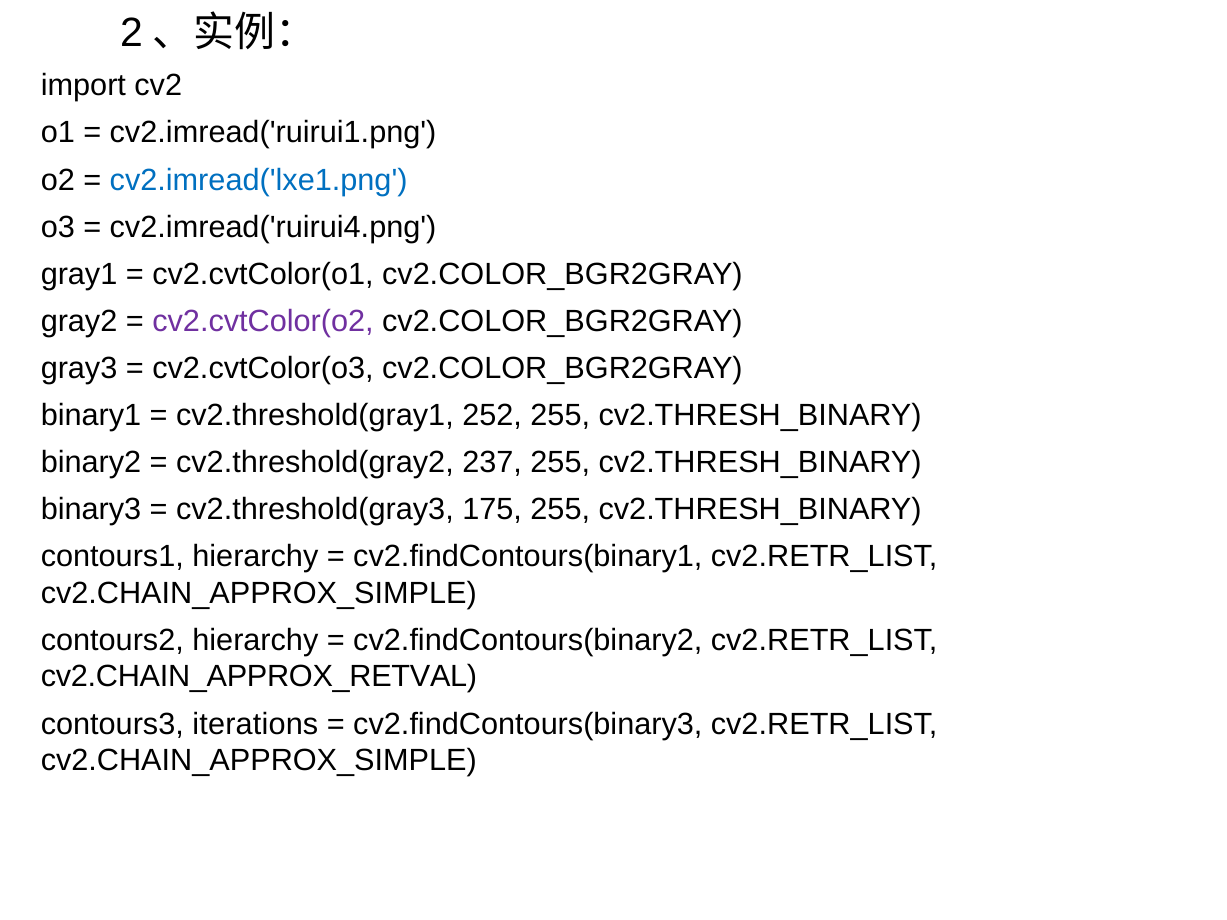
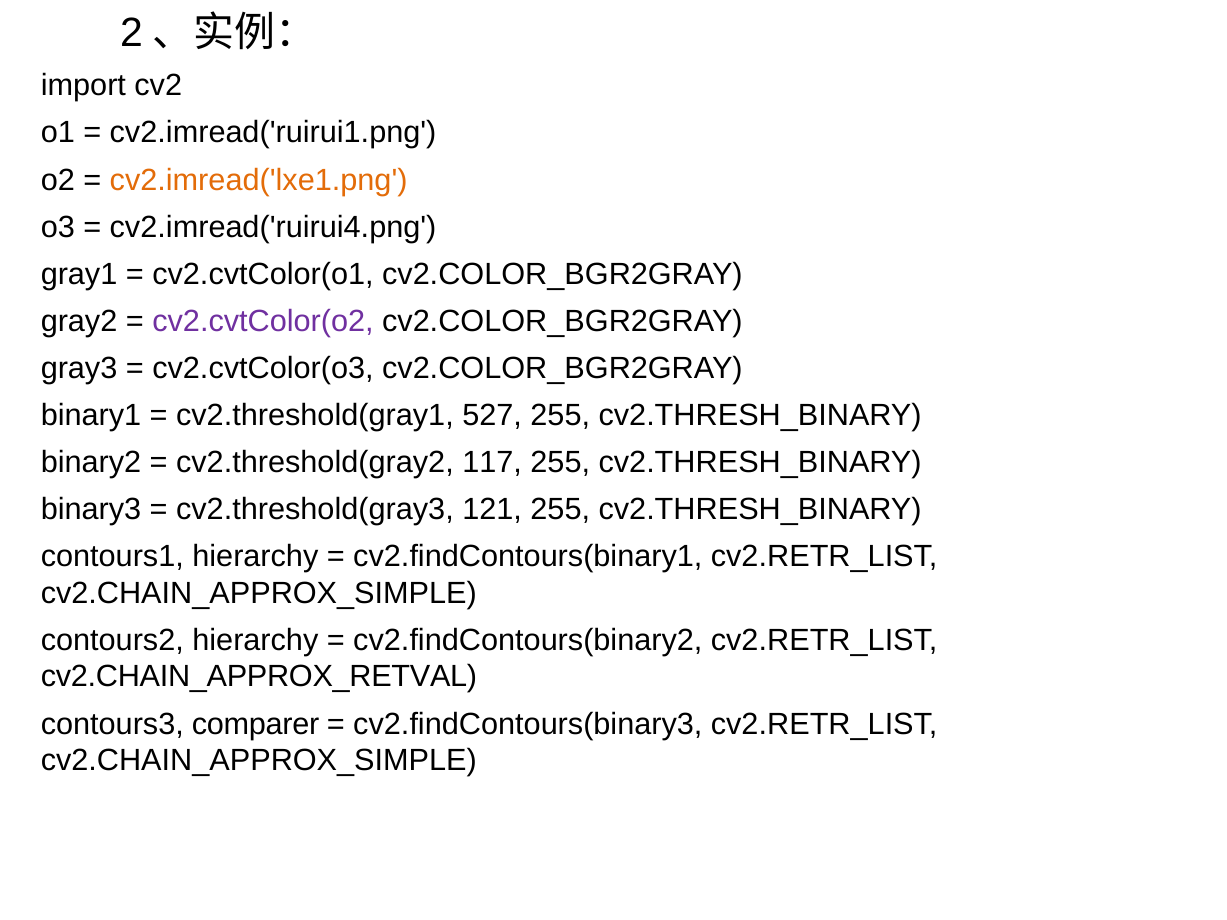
cv2.imread('lxe1.png colour: blue -> orange (259, 180)
252: 252 -> 527 (492, 415)
237: 237 -> 117 (492, 462)
175: 175 -> 121 (492, 509)
iterations: iterations -> comparer (256, 724)
